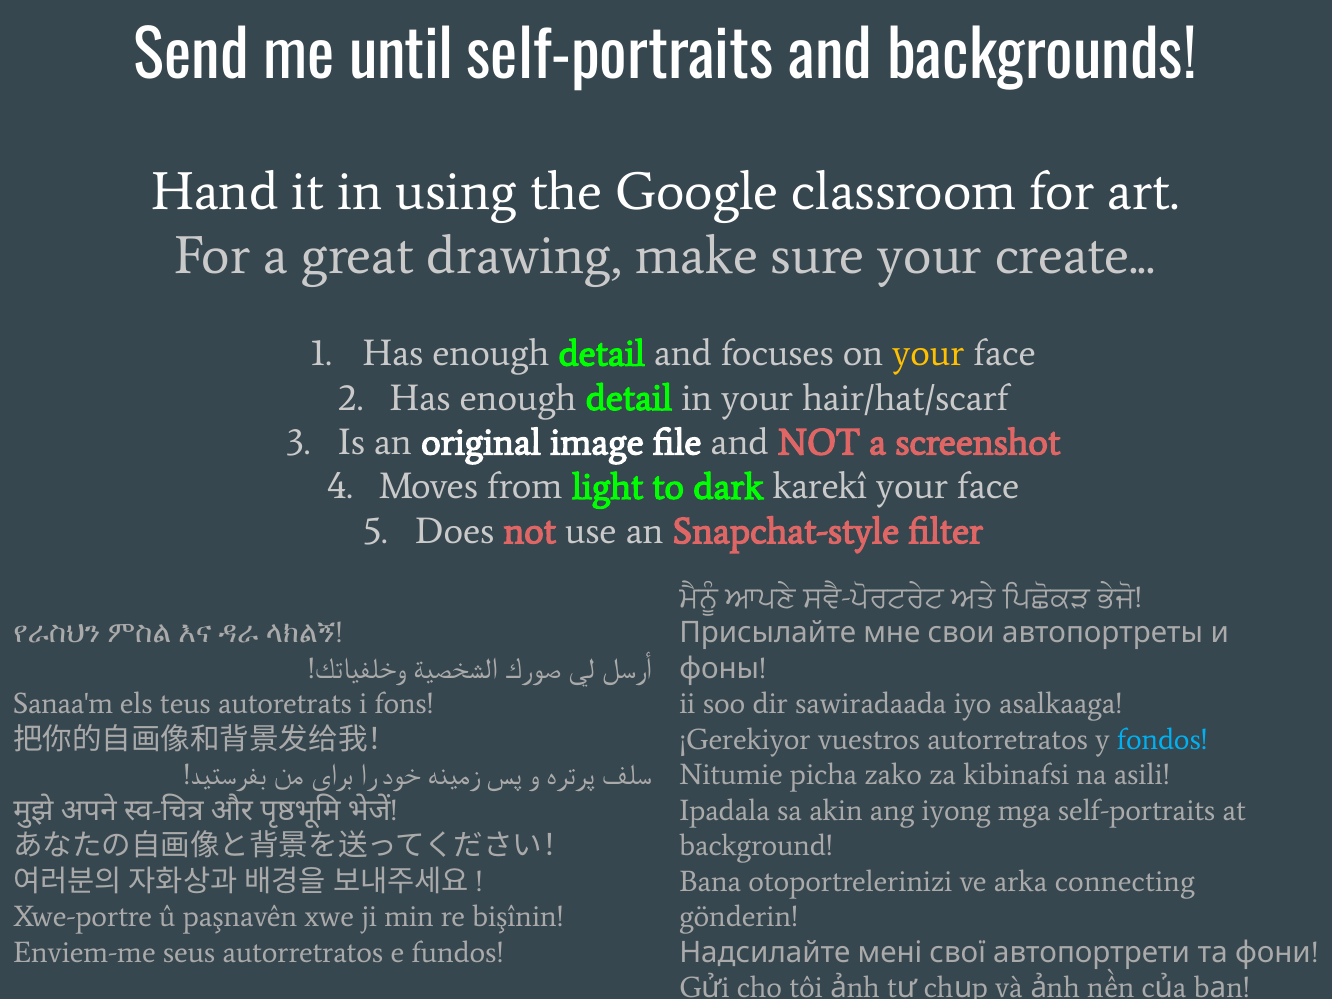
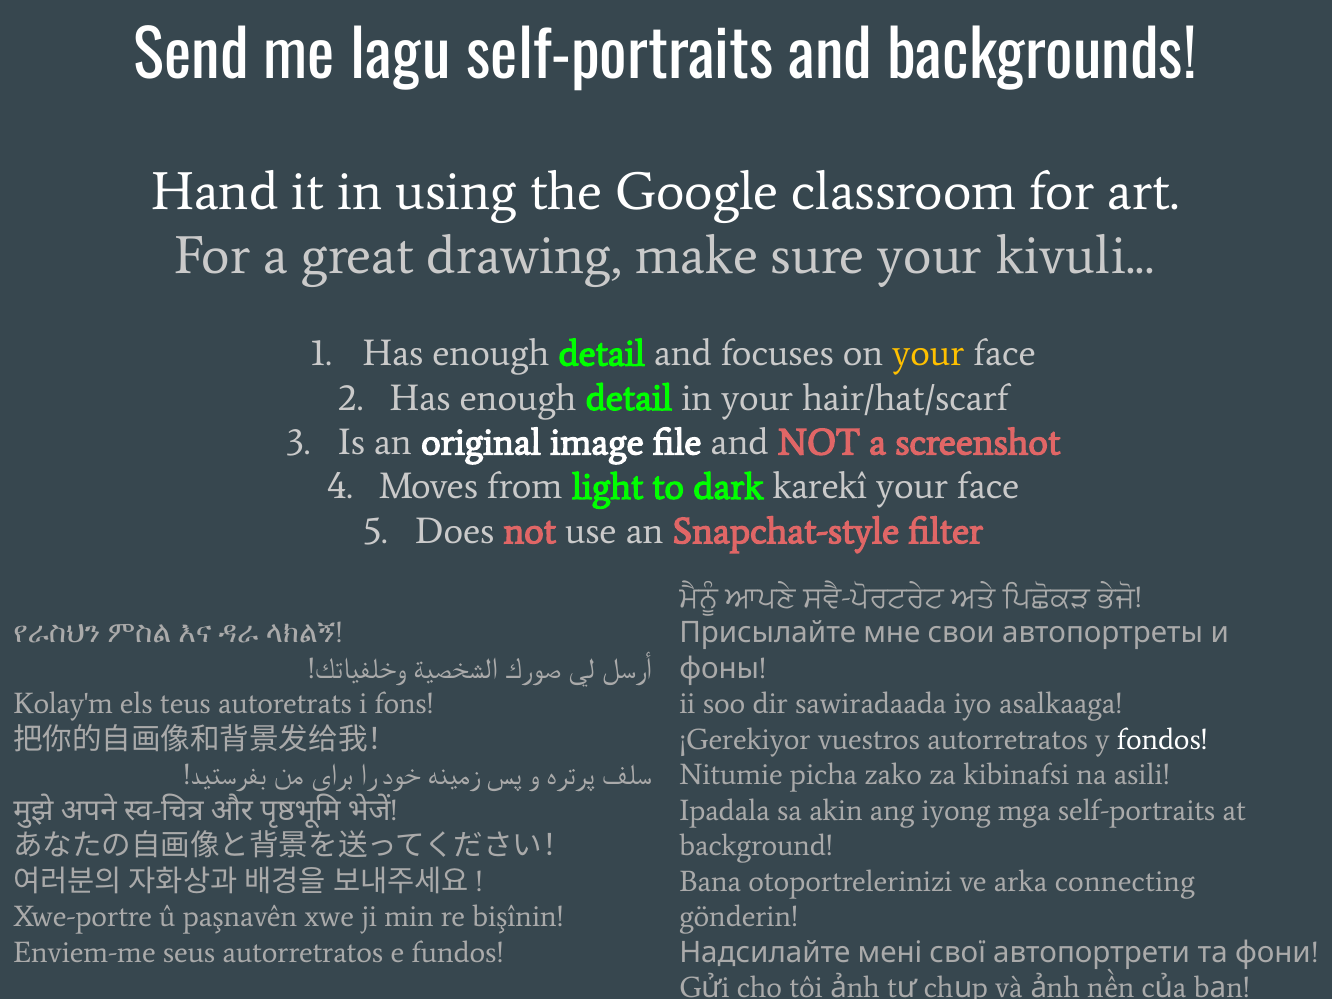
until: until -> lagu (401, 57)
create: create -> kivuli (1075, 256)
Sanaa'm: Sanaa'm -> Kolay'm (63, 704)
fondos colour: light blue -> white (1162, 740)
